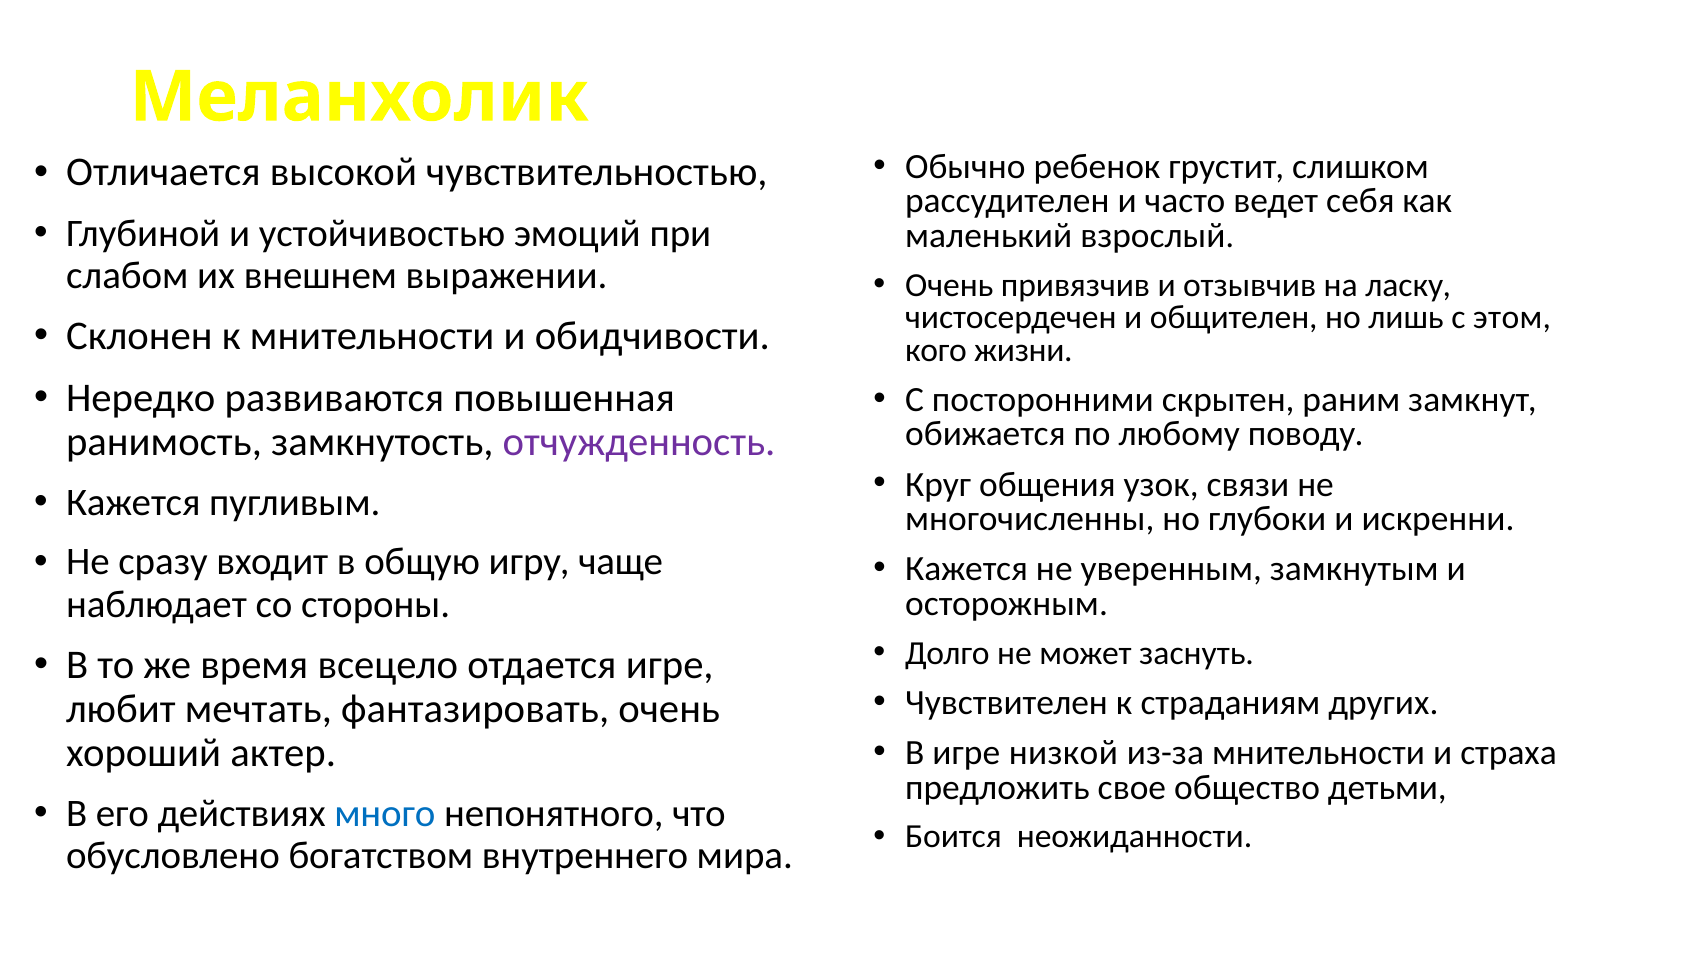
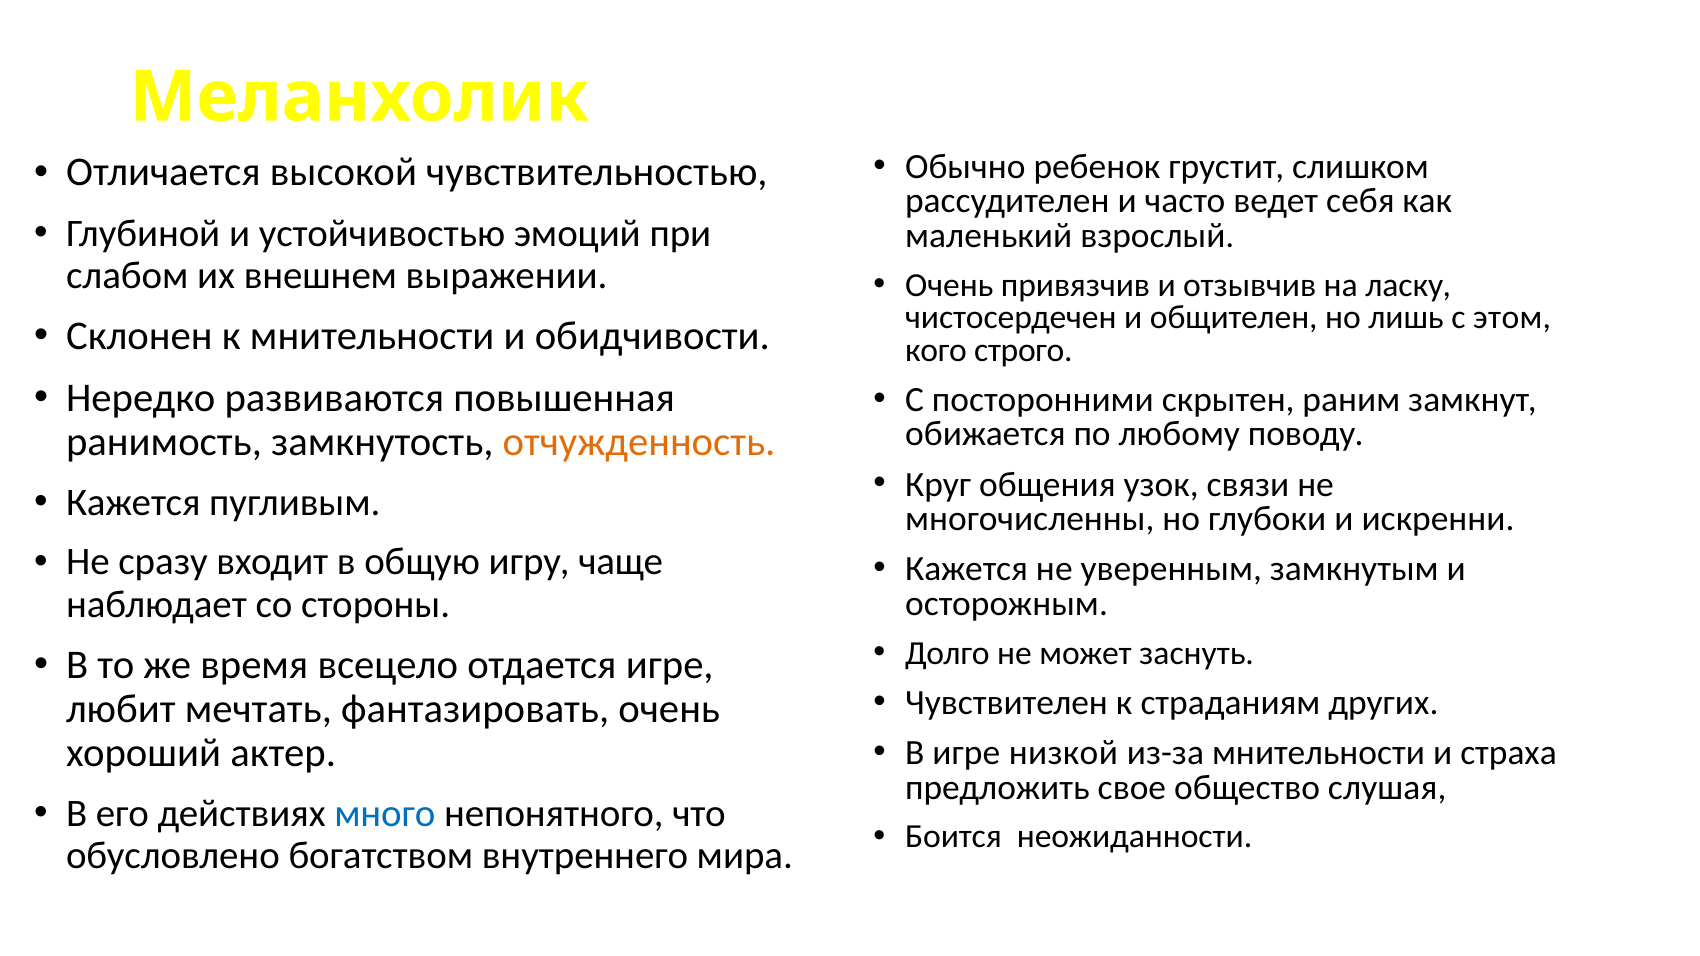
жизни: жизни -> строго (1023, 350)
отчужденность colour: purple -> orange (639, 442)
детьми: детьми -> слушая (1387, 788)
